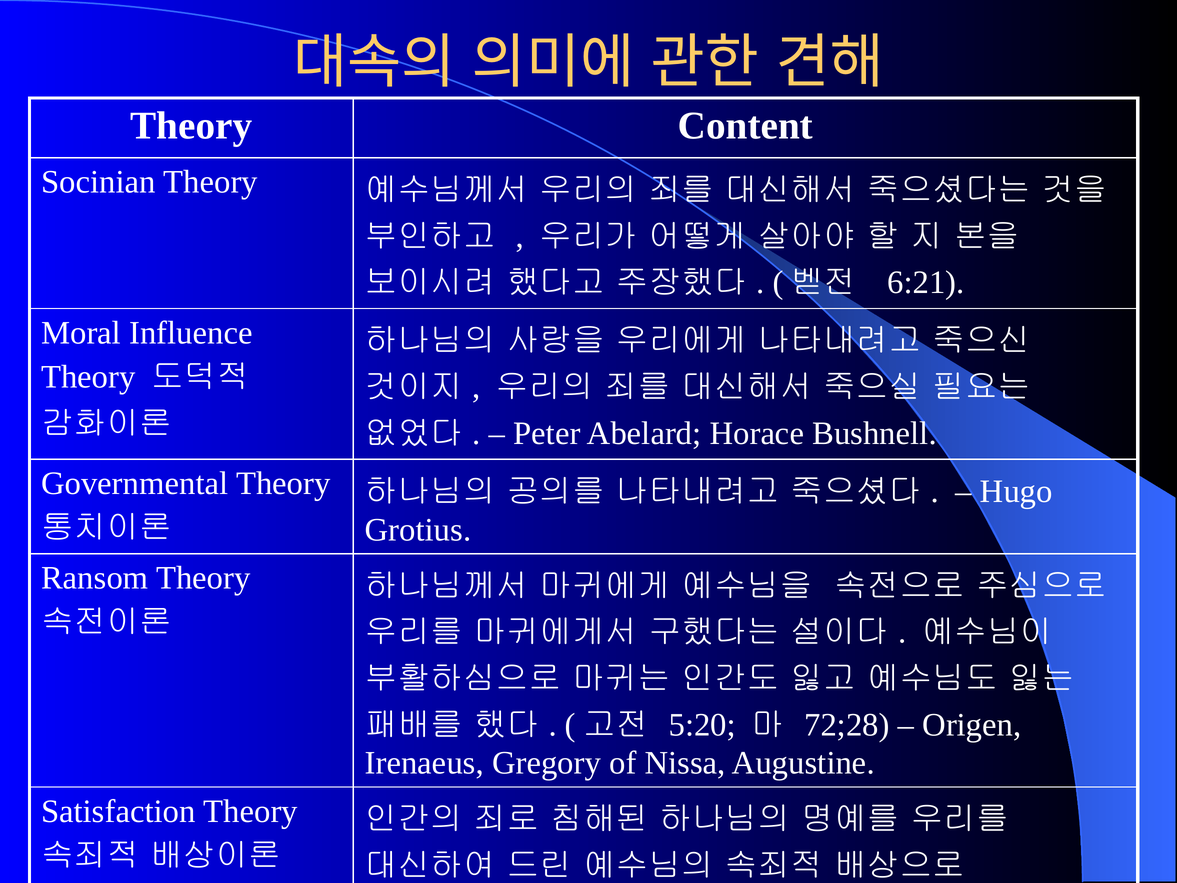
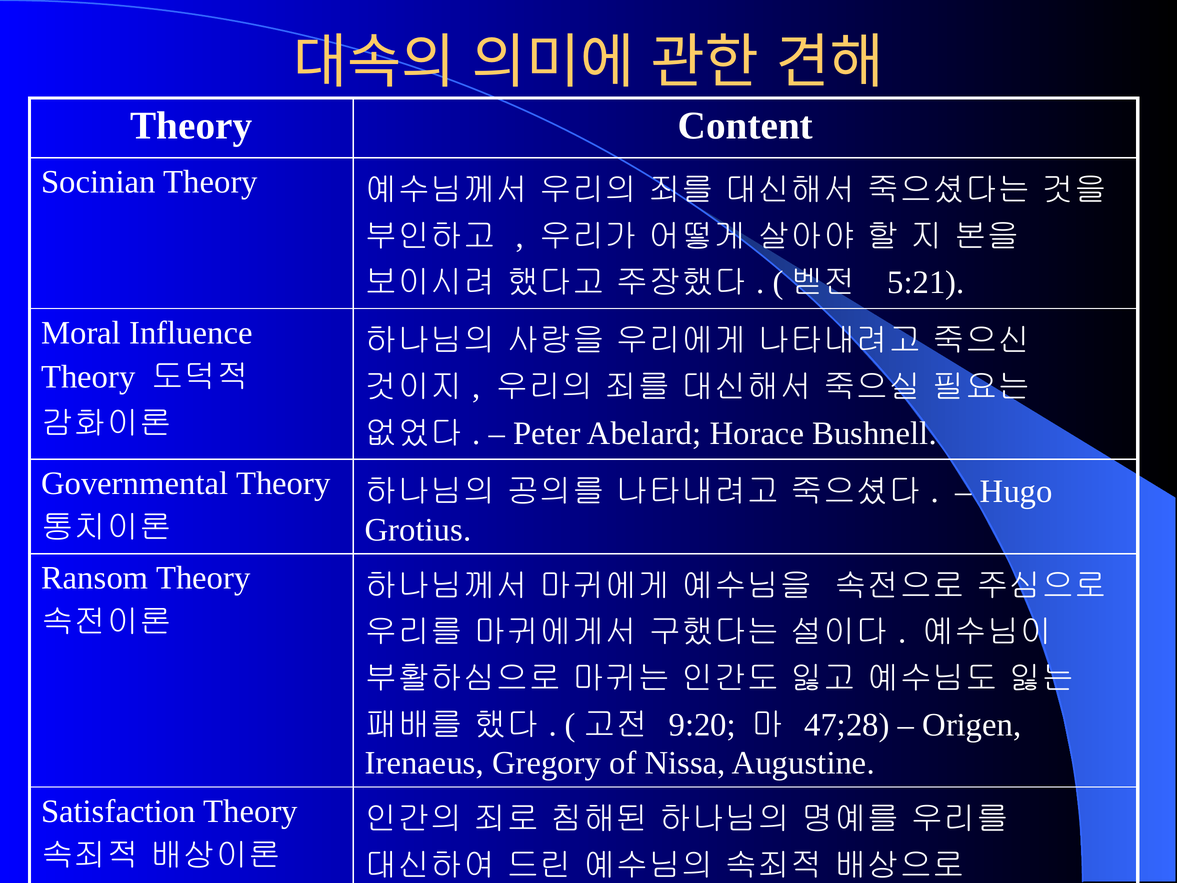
6:21: 6:21 -> 5:21 (926, 282)
5:20: 5:20 -> 9:20 (702, 725)
72;28: 72;28 -> 47;28 (847, 725)
